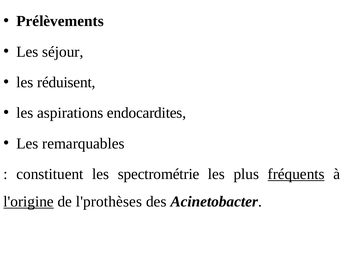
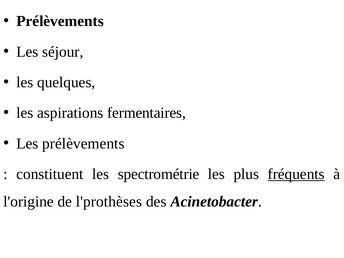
réduisent: réduisent -> quelques (66, 82)
endocardites: endocardites -> fermentaires (147, 113)
Les remarquables: remarquables -> prélèvements (83, 143)
l'origine underline: present -> none (29, 202)
